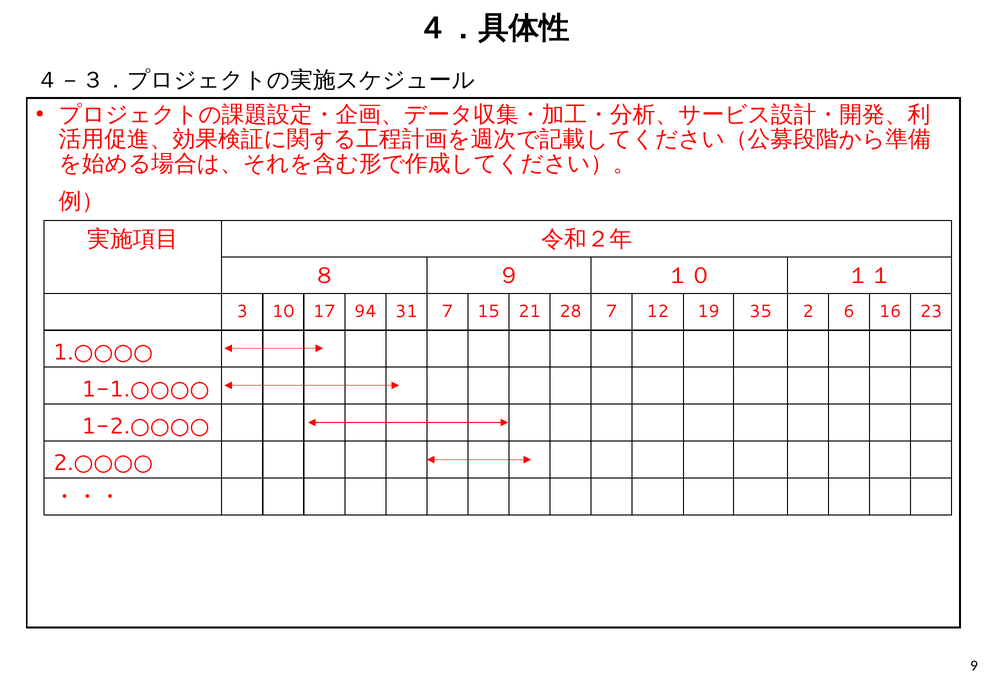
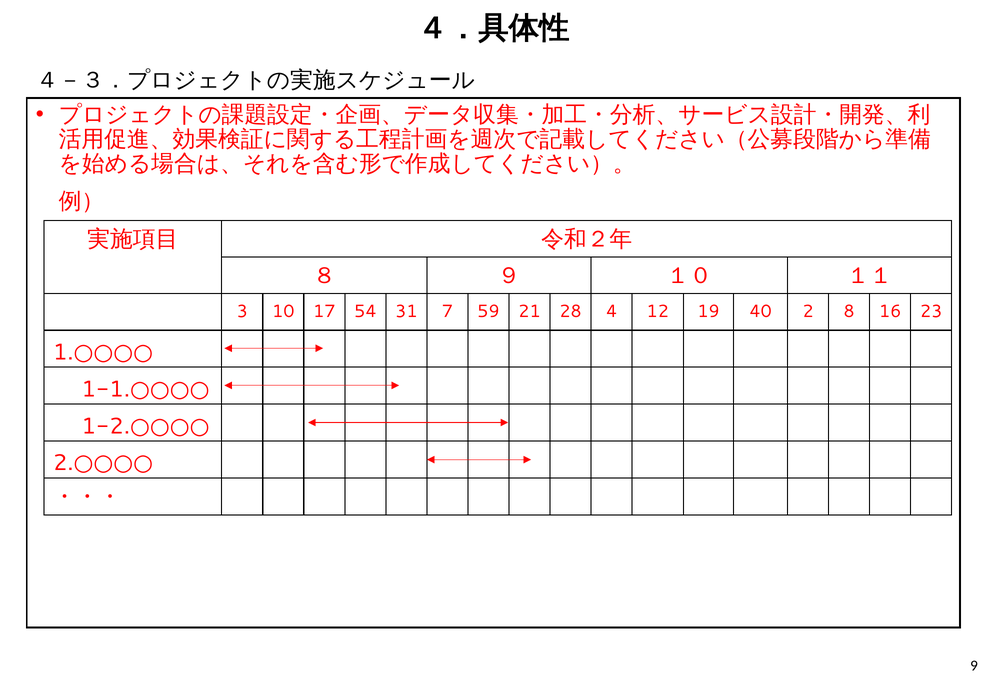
94: 94 -> 54 (365, 312)
15: 15 -> 59 (488, 312)
28 7: 7 -> 4 (612, 312)
35: 35 -> 40 (761, 312)
6: 6 -> 8 (849, 312)
